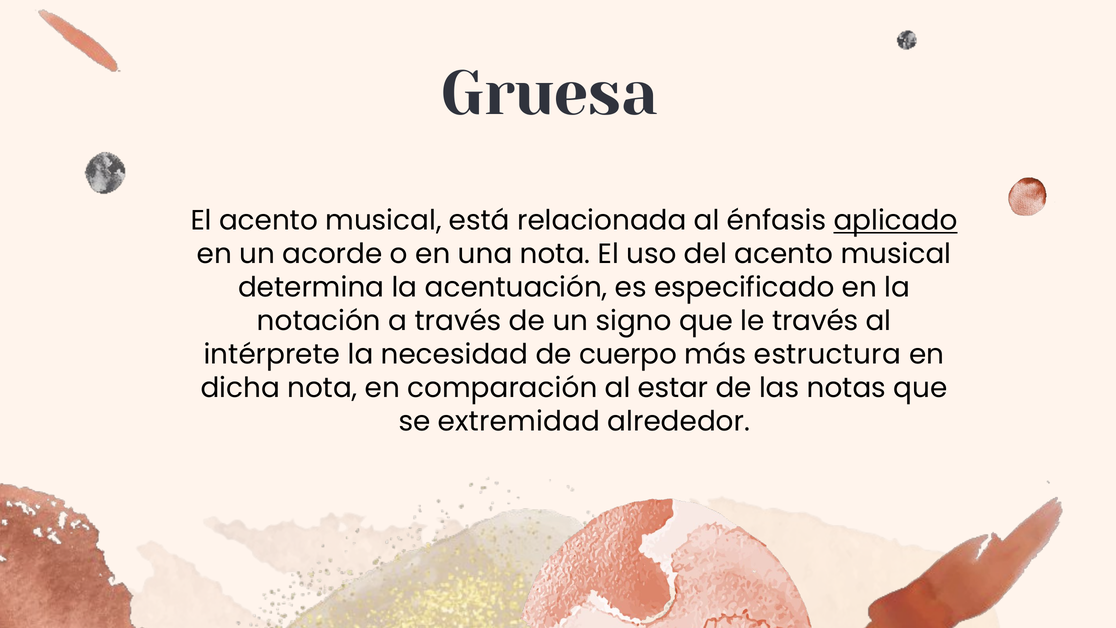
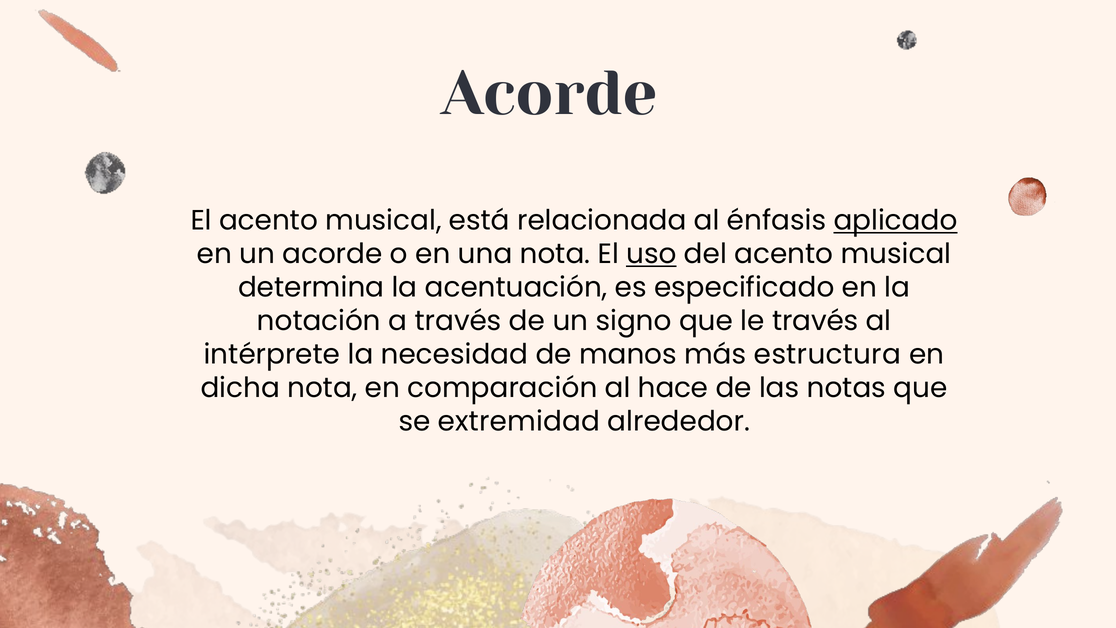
Gruesa: Gruesa -> Acorde (549, 94)
uso underline: none -> present (651, 254)
cuerpo: cuerpo -> manos (628, 354)
estar: estar -> hace (673, 388)
